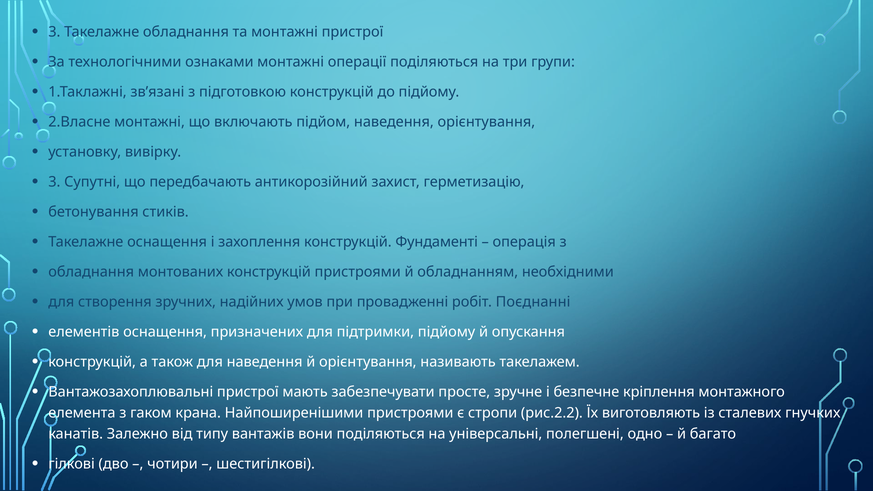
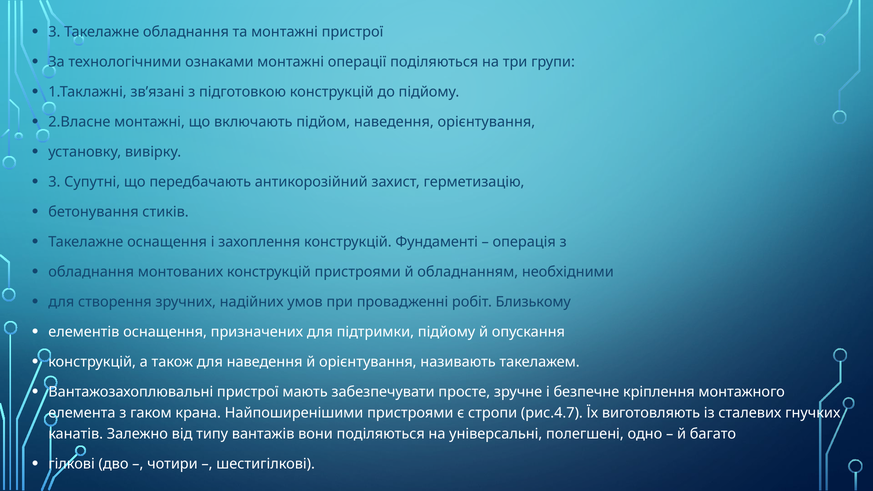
Поєднанні: Поєднанні -> Близькому (533, 302)
рис.2.2: рис.2.2 -> рис.4.7 (552, 413)
